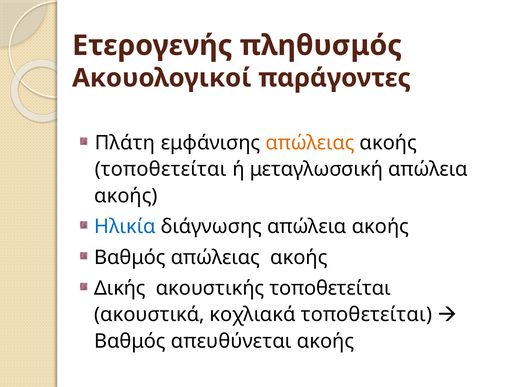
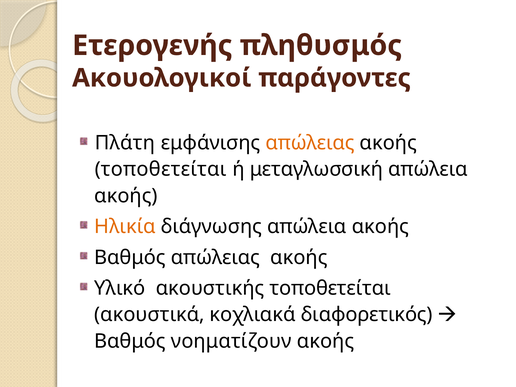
Ηλικία colour: blue -> orange (125, 227)
Δικής: Δικής -> Υλικό (120, 288)
κοχλιακά τοποθετείται: τοποθετείται -> διαφορετικός (367, 315)
απευθύνεται: απευθύνεται -> νοηματίζουν (231, 341)
